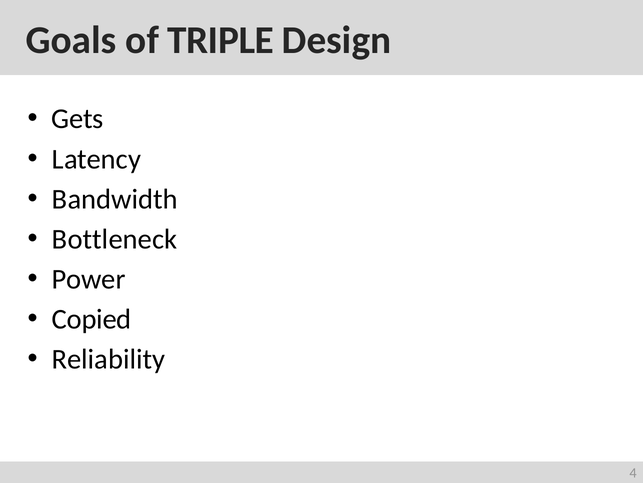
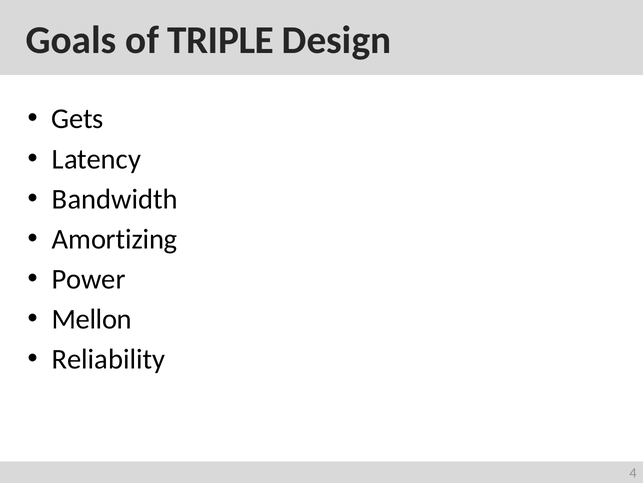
Bottleneck: Bottleneck -> Amortizing (115, 239)
Copied: Copied -> Mellon (92, 319)
